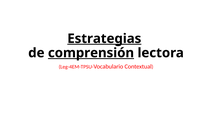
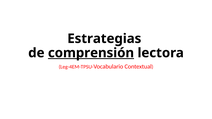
Estrategias underline: present -> none (104, 39)
